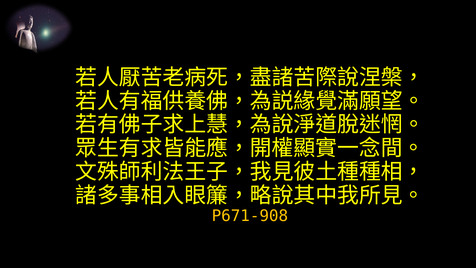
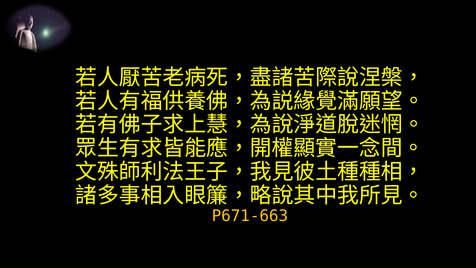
P671-908: P671-908 -> P671-663 (250, 216)
